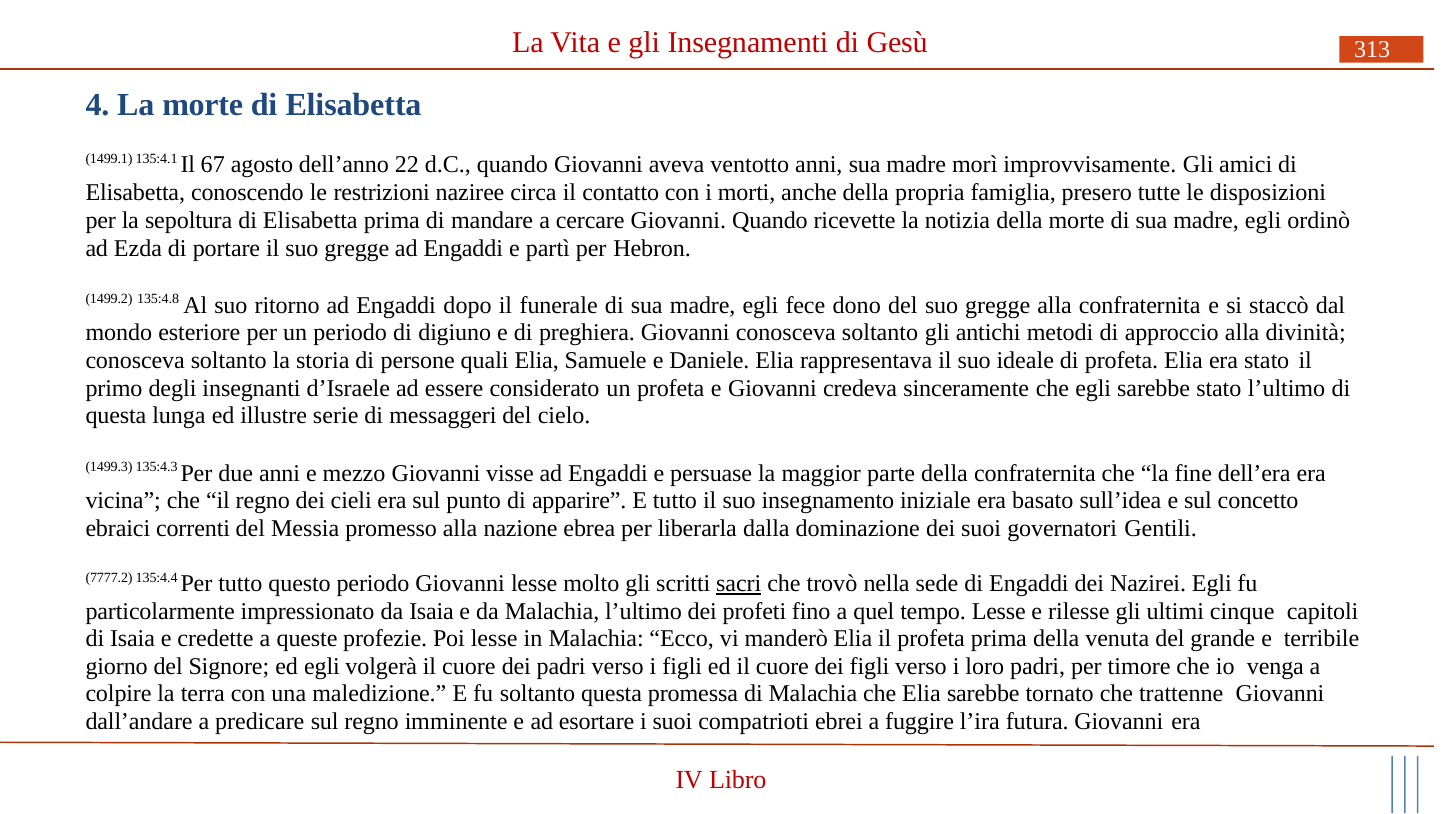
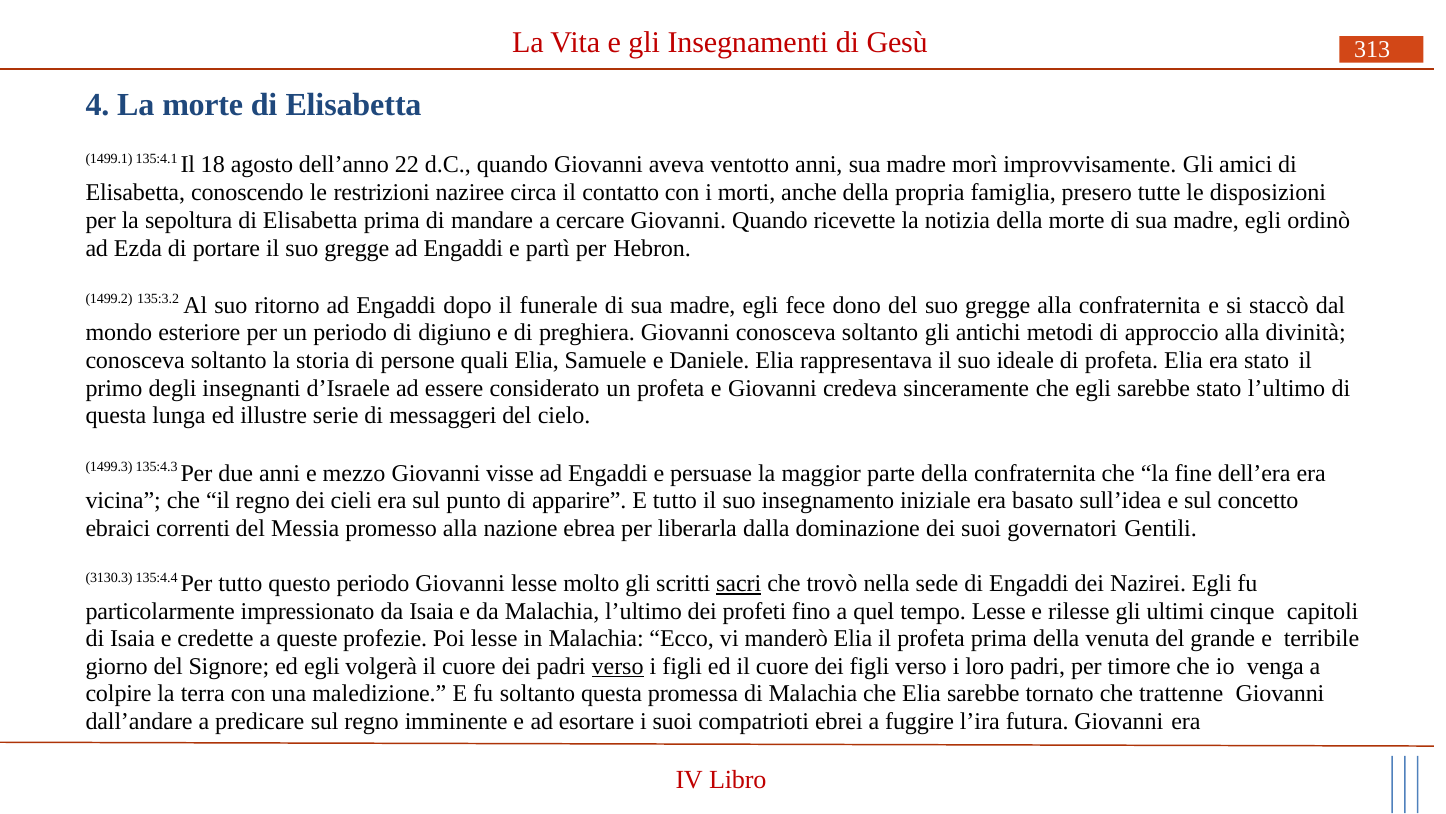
67: 67 -> 18 (213, 165)
135:4.8: 135:4.8 -> 135:3.2 (158, 299)
7777.2: 7777.2 -> 3130.3 (109, 578)
verso underline: none -> present (618, 666)
